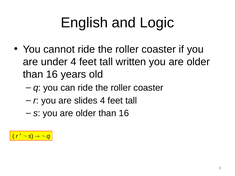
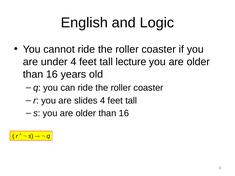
written: written -> lecture (131, 62)
